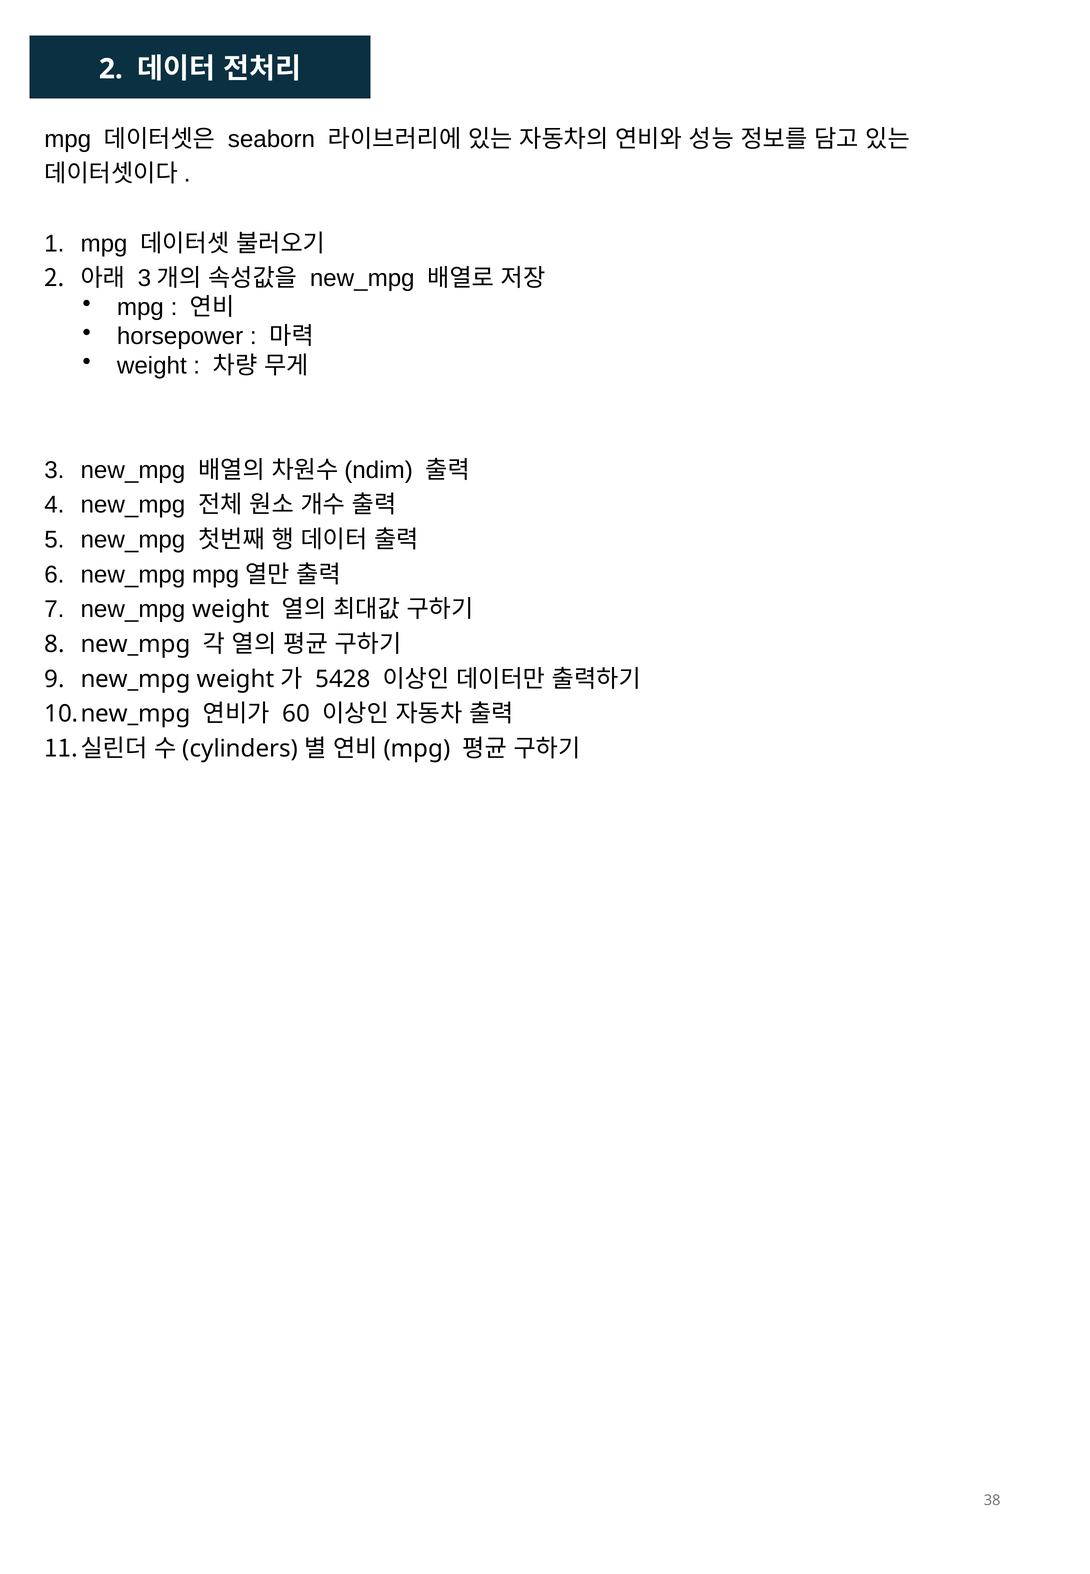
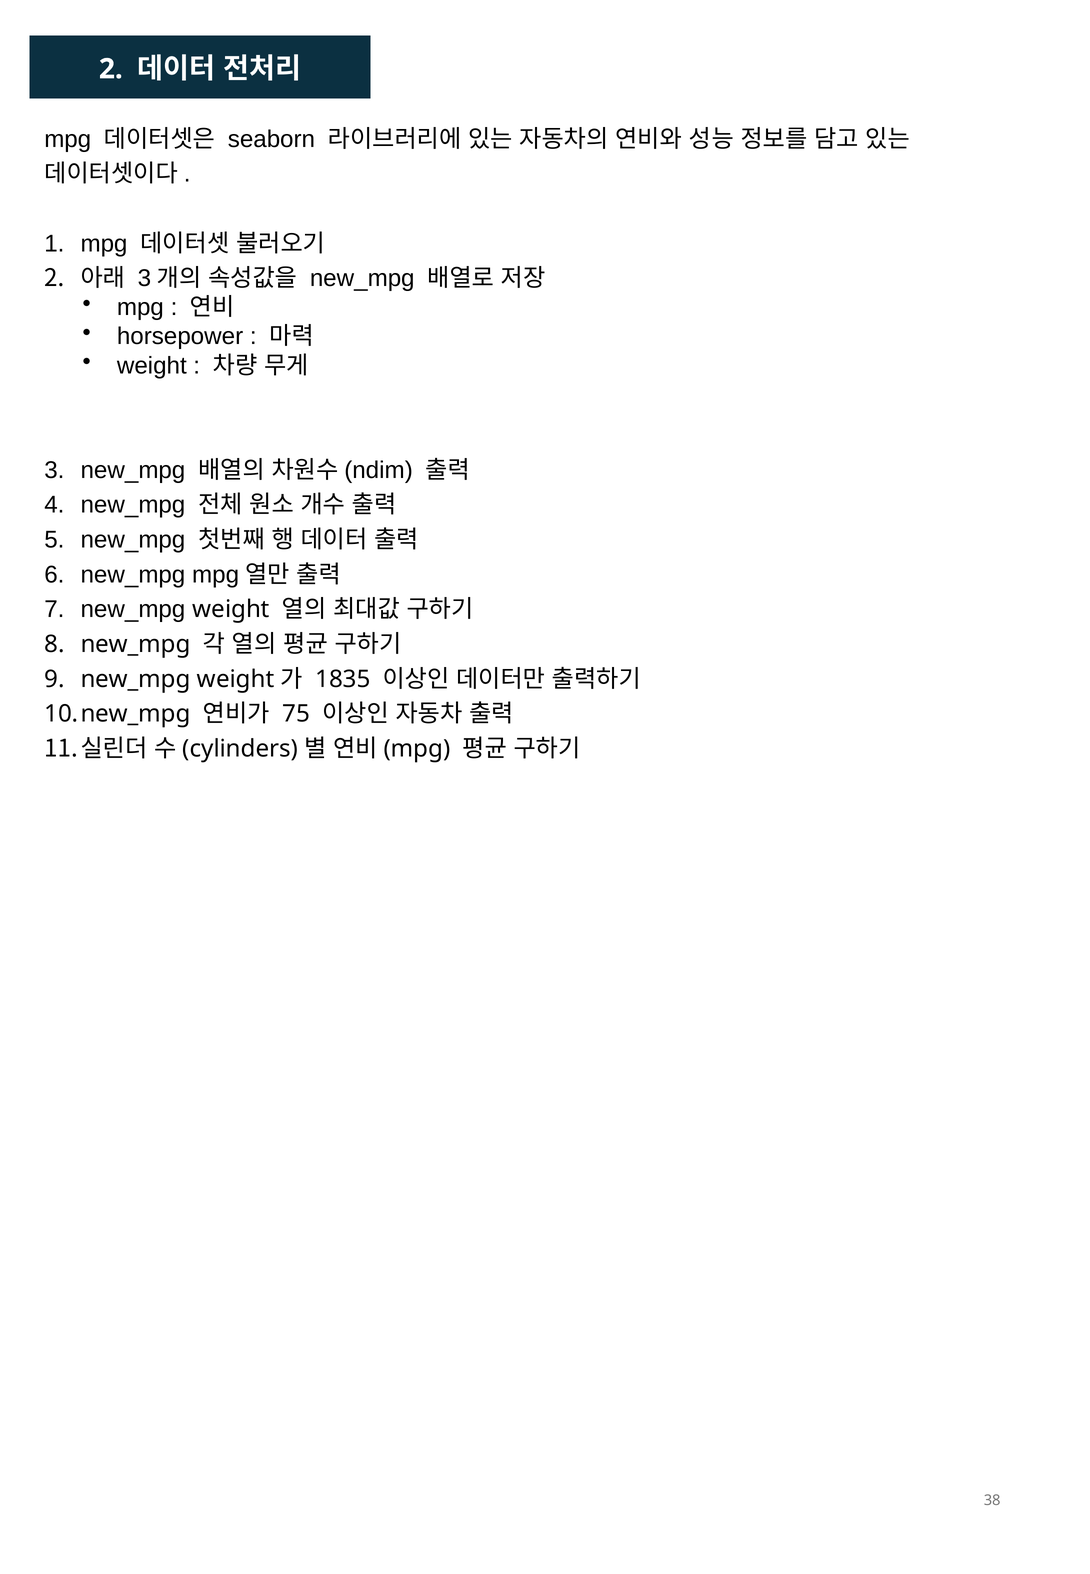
5428: 5428 -> 1835 (343, 679)
60: 60 -> 75 (296, 714)
